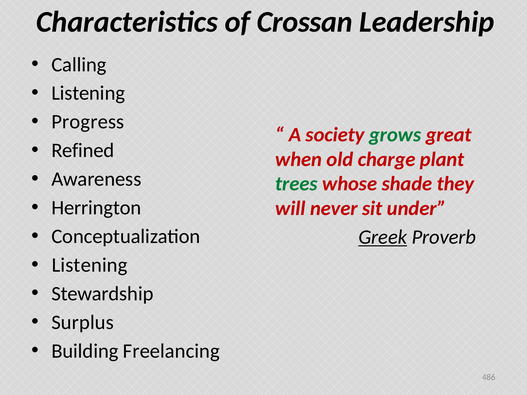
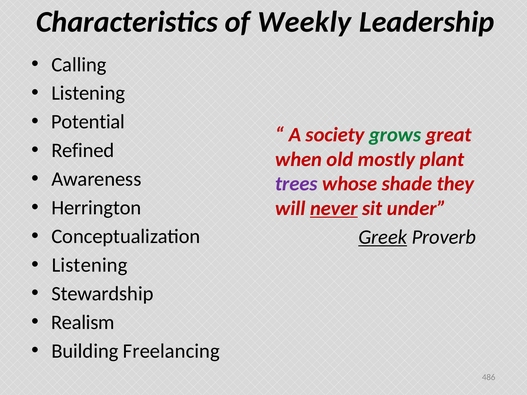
Crossan: Crossan -> Weekly (304, 22)
Progress: Progress -> Potential (88, 122)
charge: charge -> mostly (387, 159)
trees colour: green -> purple (296, 184)
never underline: none -> present (334, 209)
Surplus: Surplus -> Realism (83, 323)
